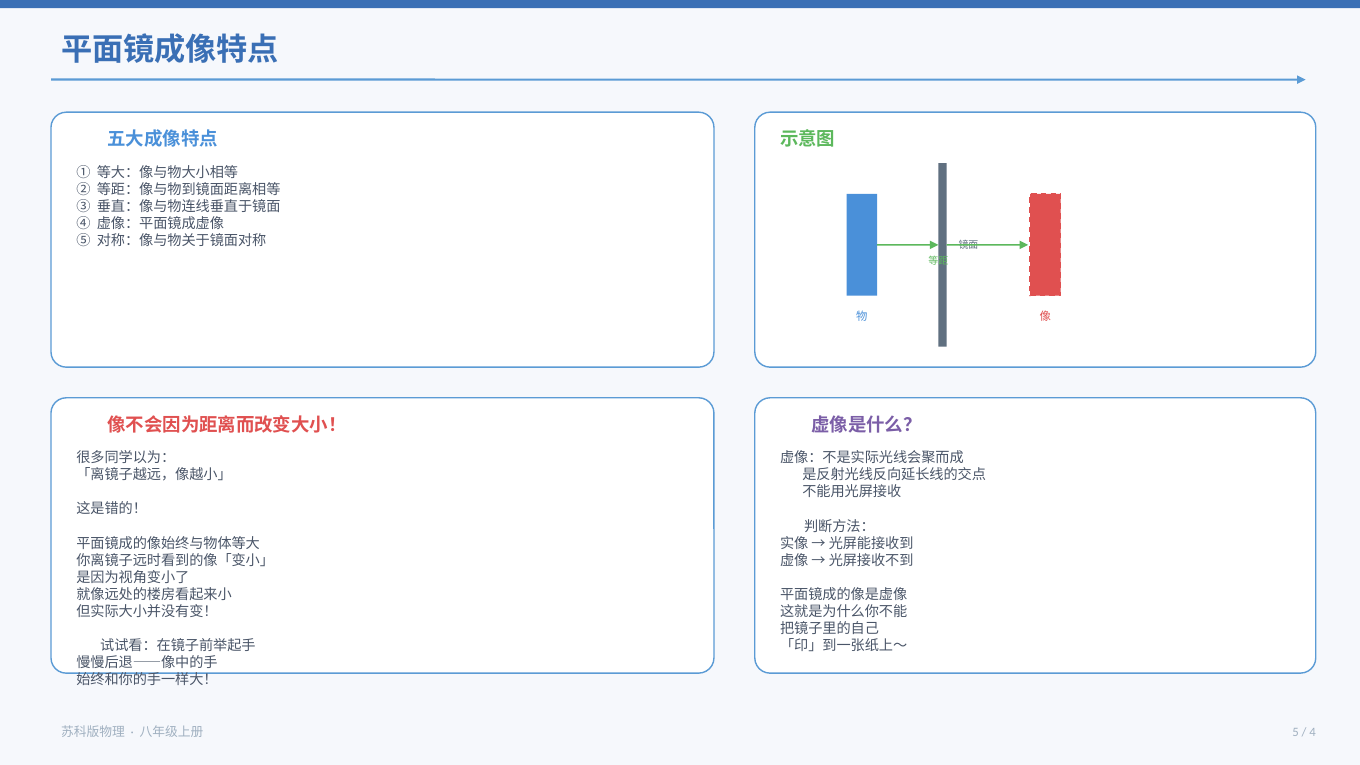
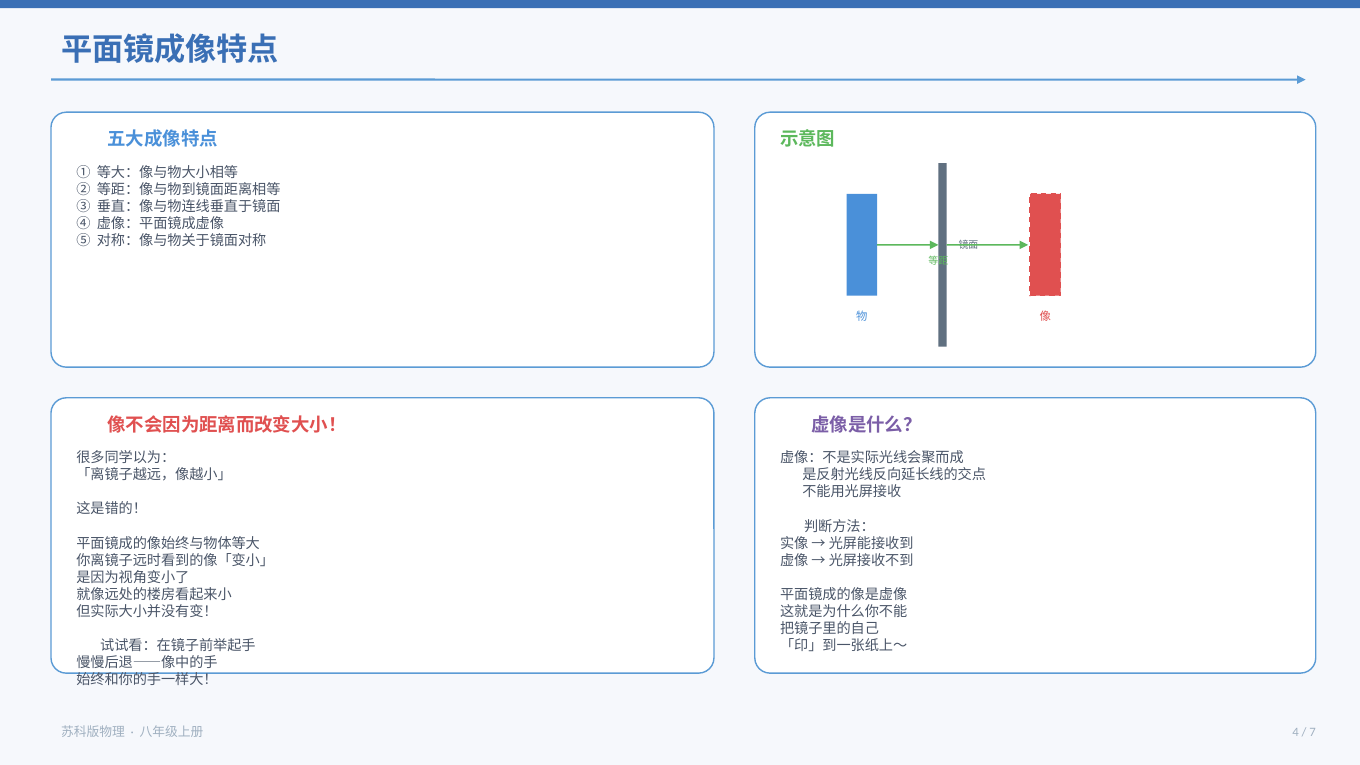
5: 5 -> 4 (1296, 733)
4: 4 -> 7 (1313, 733)
